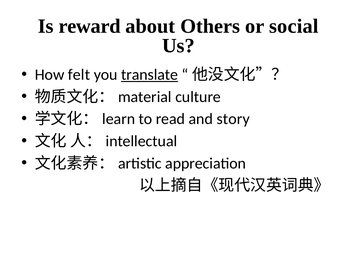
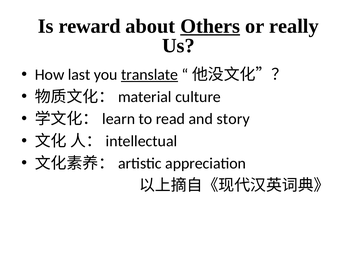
Others underline: none -> present (210, 26)
social: social -> really (294, 26)
felt: felt -> last (79, 75)
